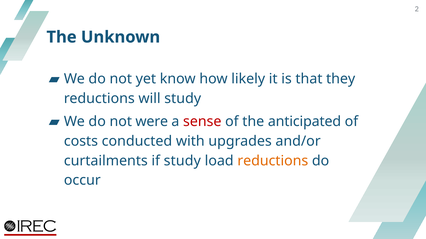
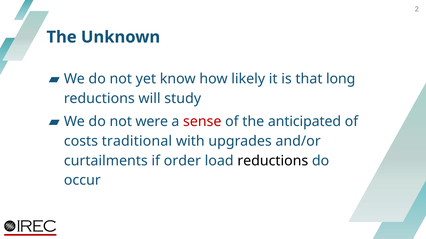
they: they -> long (341, 79)
conducted: conducted -> traditional (137, 141)
if study: study -> order (182, 161)
reductions colour: orange -> black (273, 161)
